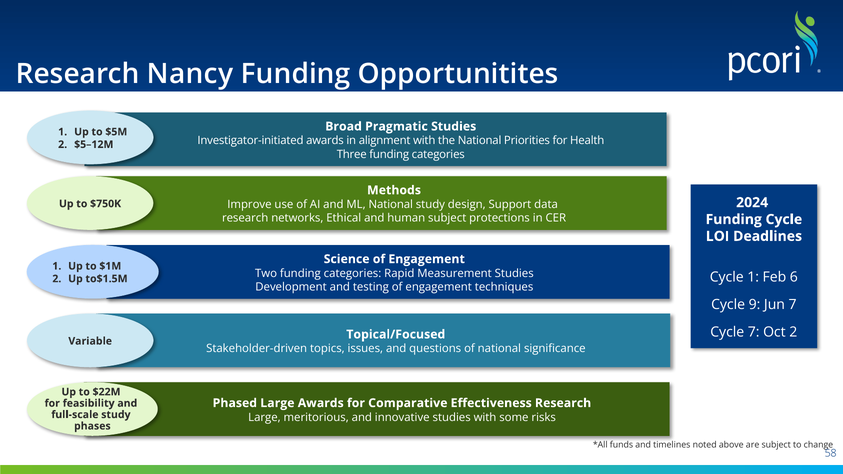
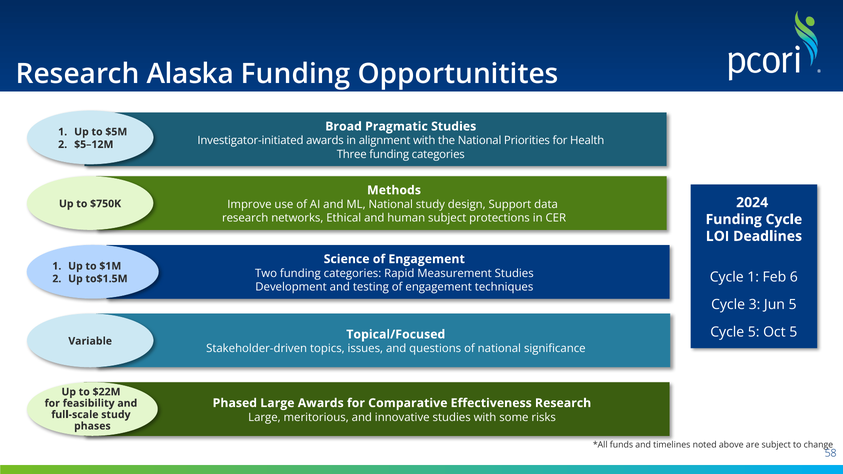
Nancy: Nancy -> Alaska (190, 74)
9: 9 -> 3 (754, 305)
Jun 7: 7 -> 5 (793, 305)
Cycle 7: 7 -> 5 (754, 332)
Oct 2: 2 -> 5 (793, 332)
